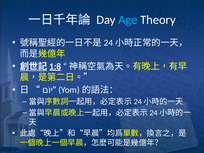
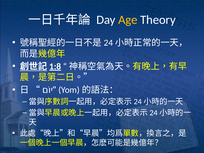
Age colour: light blue -> yellow (128, 20)
